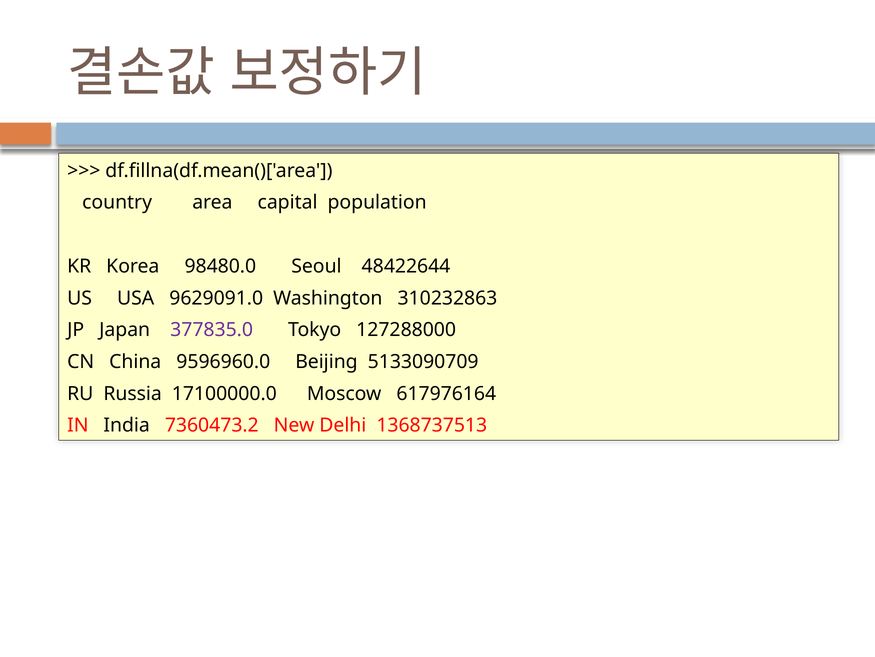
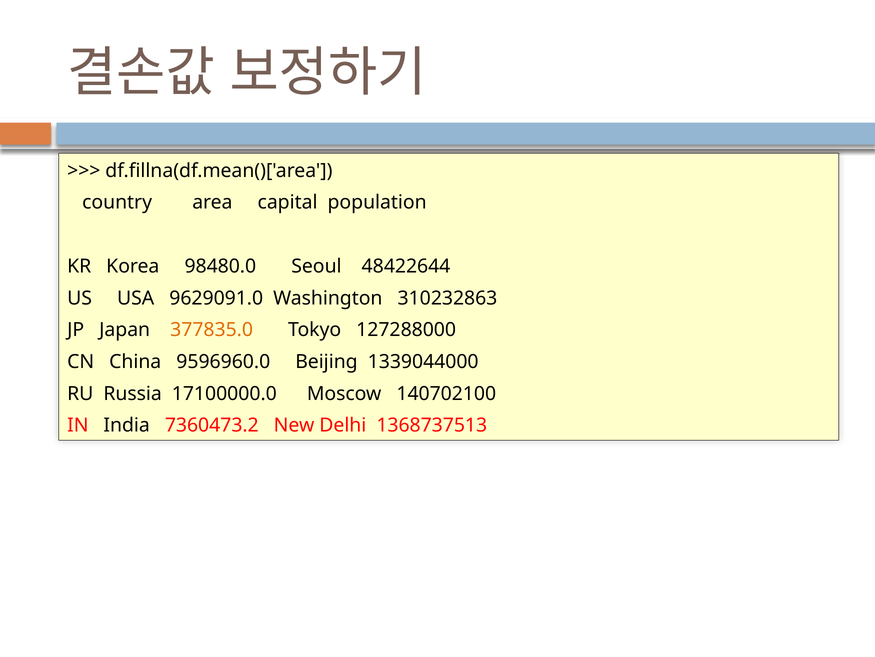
377835.0 colour: purple -> orange (212, 330)
5133090709: 5133090709 -> 1339044000 (423, 361)
617976164: 617976164 -> 140702100 (446, 393)
